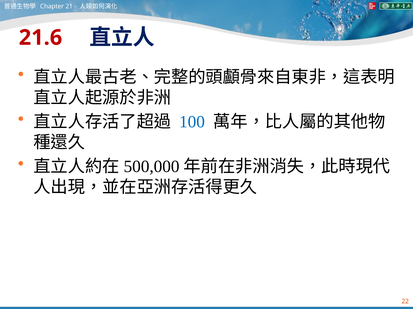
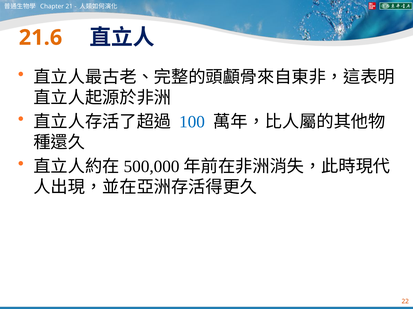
21.6 colour: red -> orange (41, 38)
